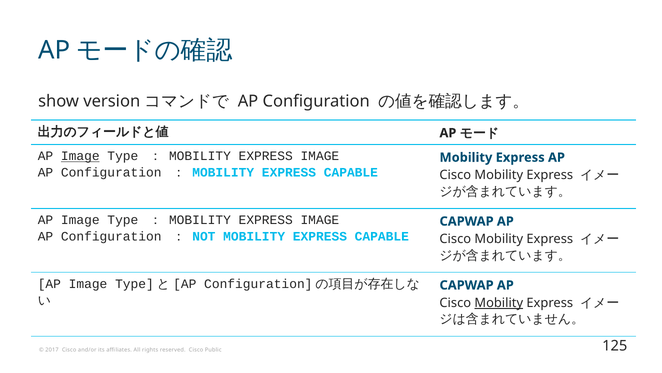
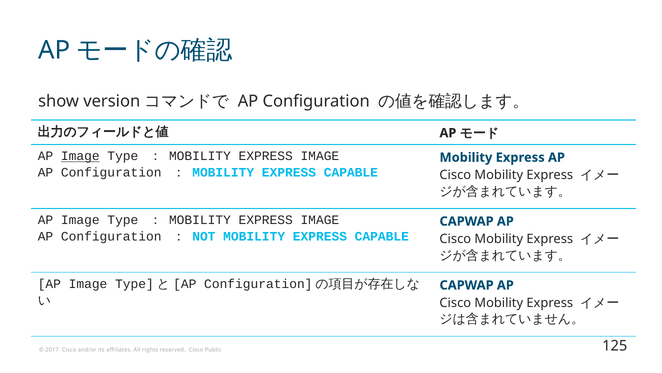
Mobility underline: present -> none (499, 302)
